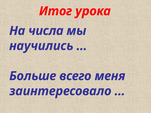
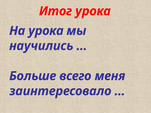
На числа: числа -> урока (46, 31)
